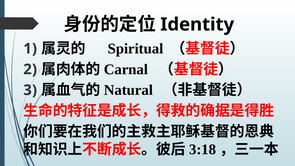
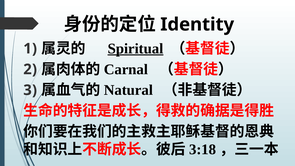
Spiritual underline: none -> present (135, 49)
